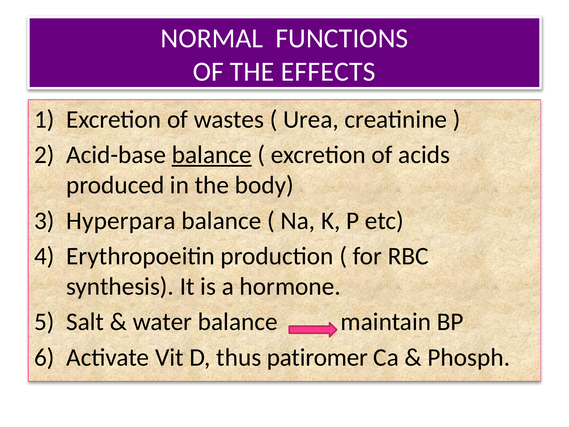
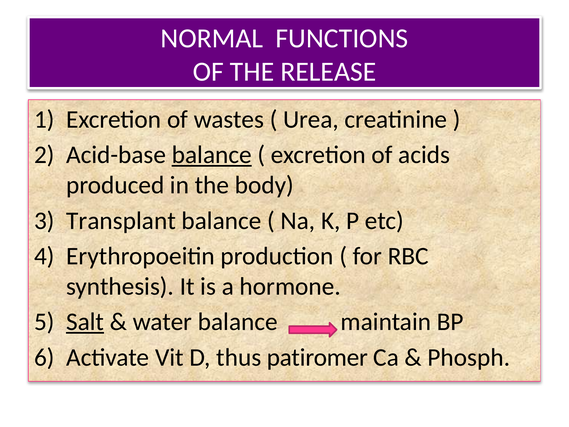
EFFECTS: EFFECTS -> RELEASE (328, 72)
Hyperpara: Hyperpara -> Transplant (121, 221)
Salt underline: none -> present (85, 322)
